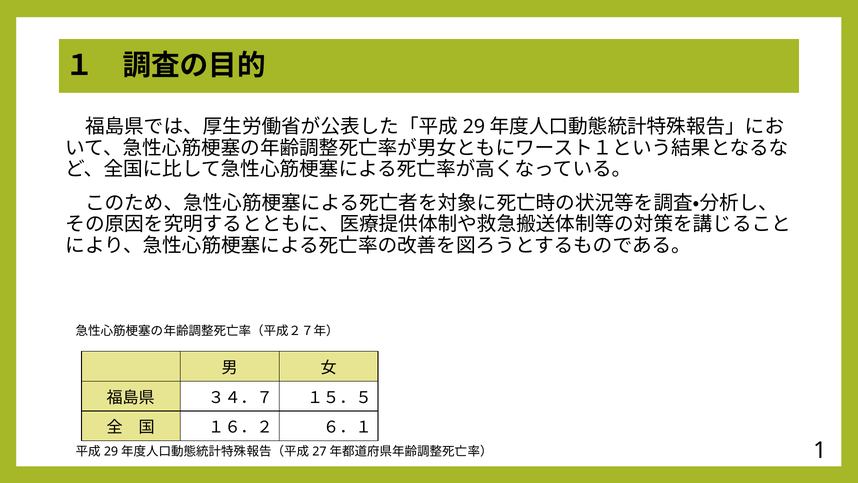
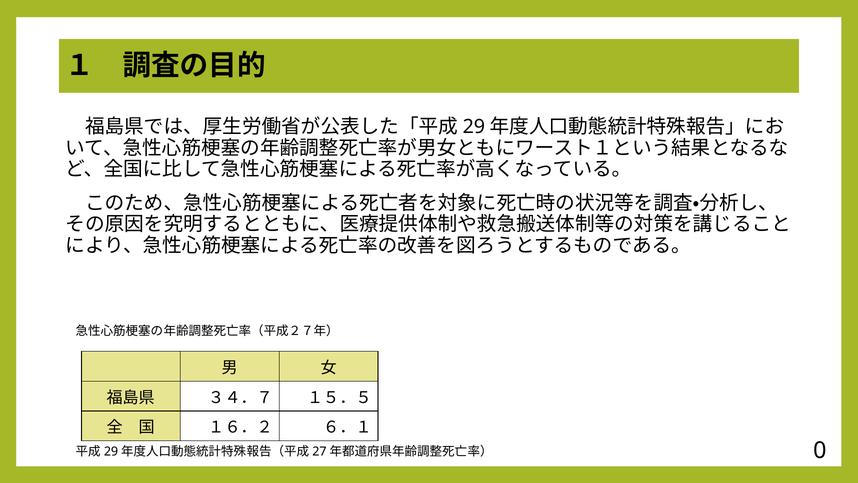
1: 1 -> 0 (820, 450)
